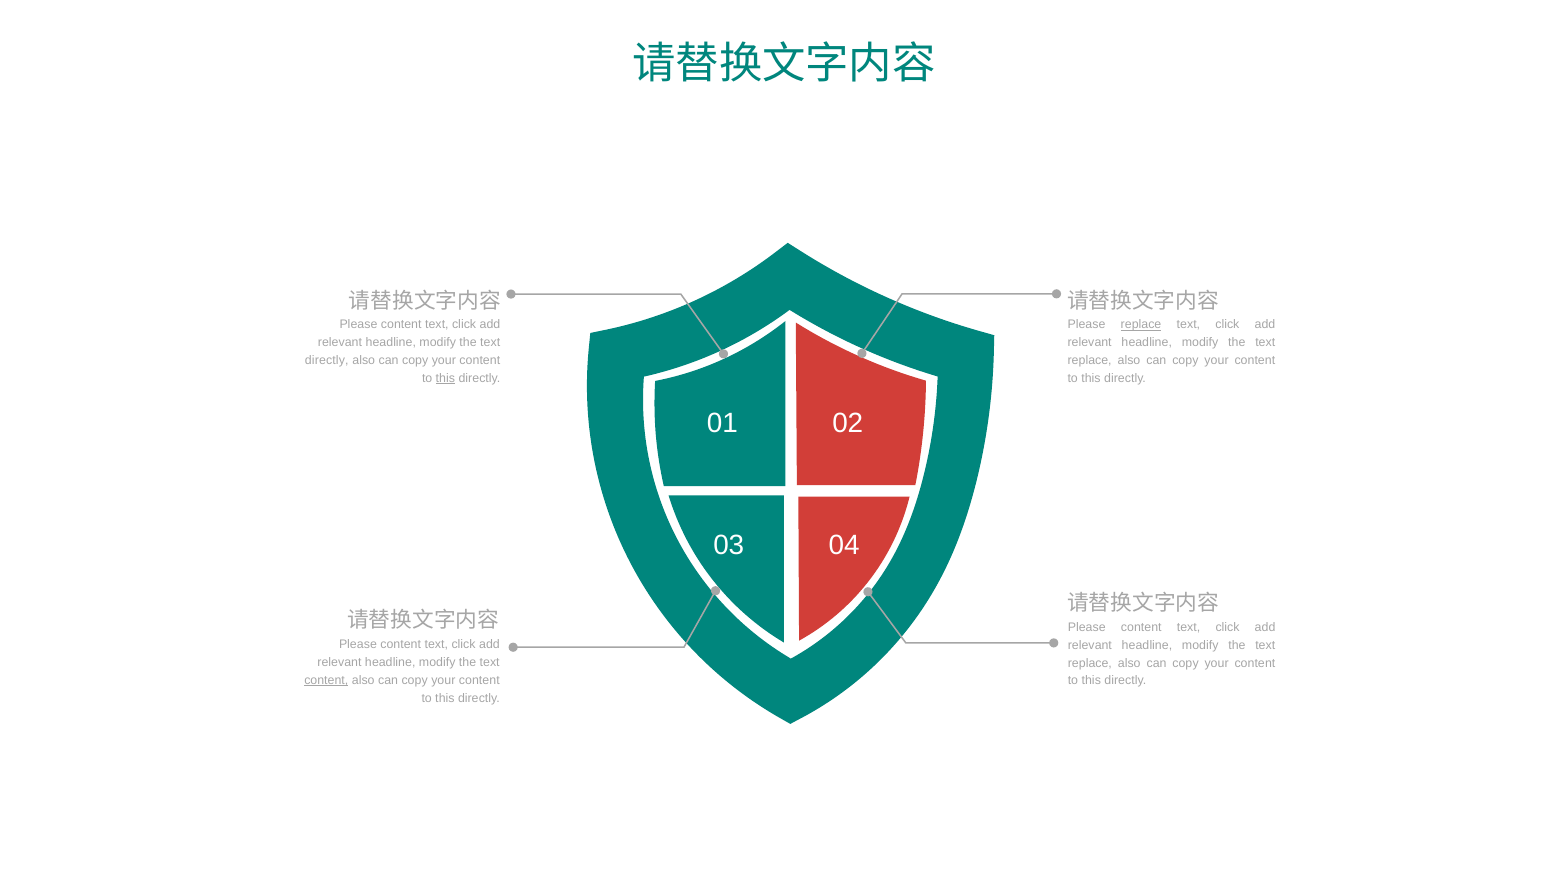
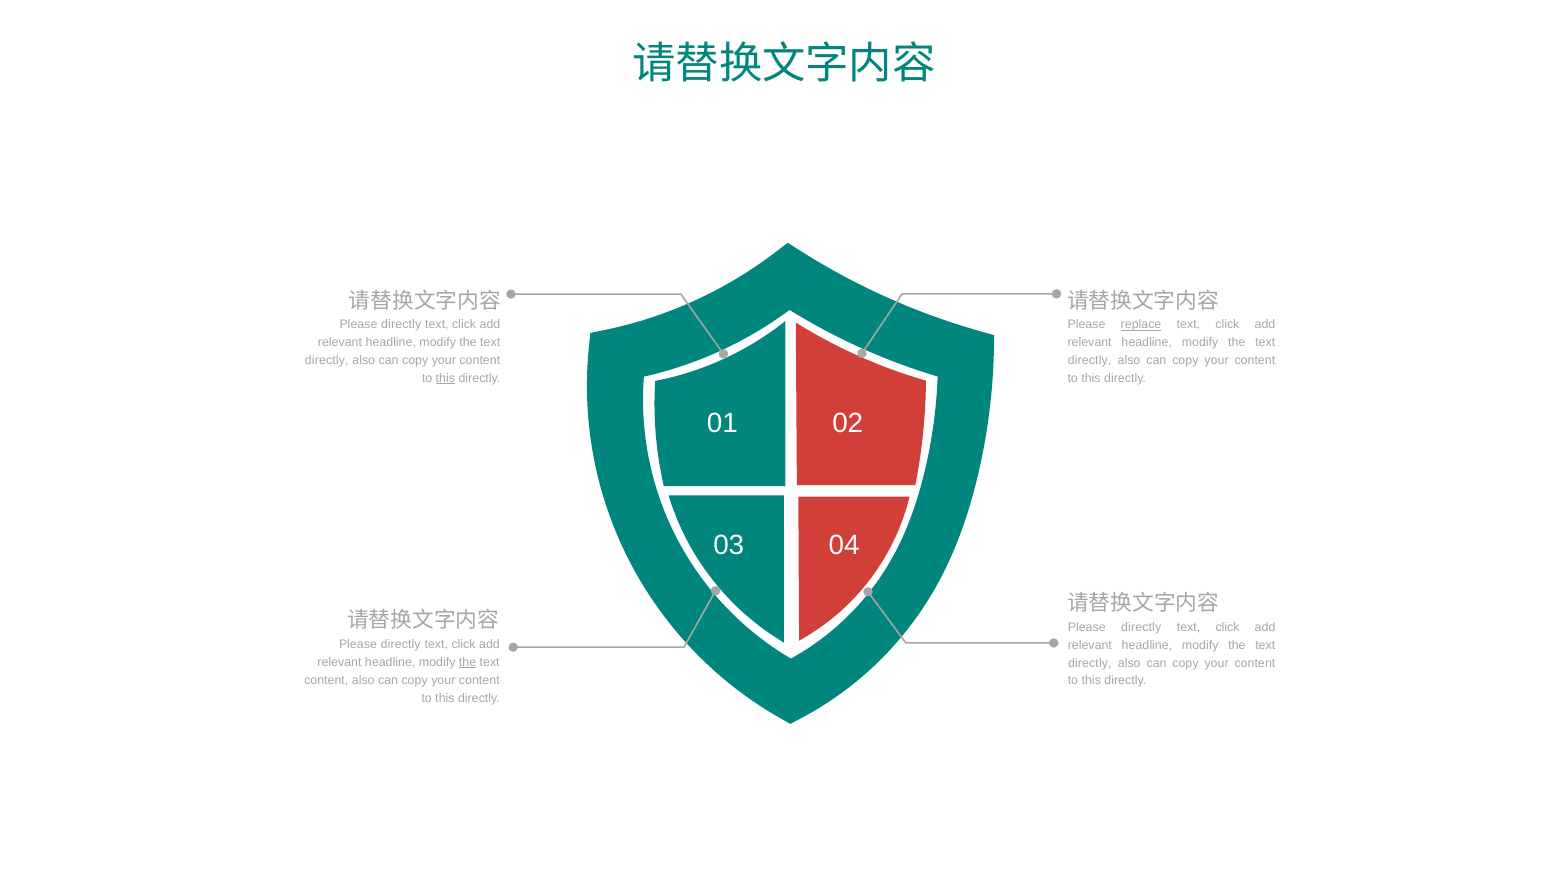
content: content -> directly (401, 325)
replace: replace -> directly (1090, 360)
content: content -> directly (1141, 627)
content: content -> directly (401, 645)
the underline: none -> present (468, 662)
replace: replace -> directly (1090, 663)
content underline: present -> none (326, 680)
